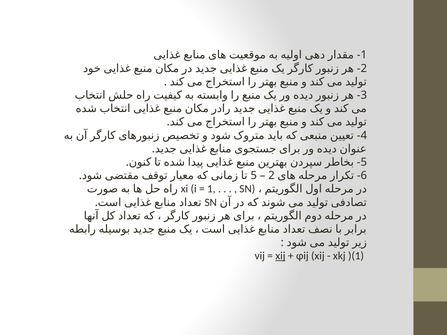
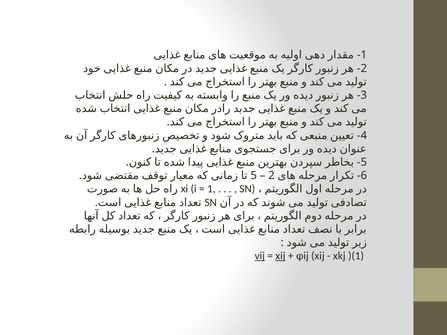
vij underline: none -> present (260, 256)
